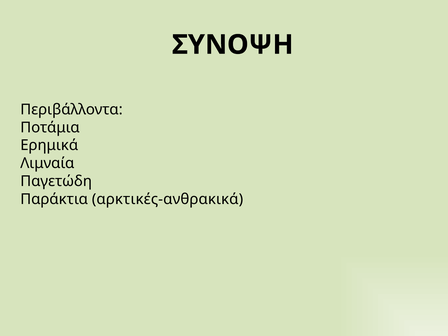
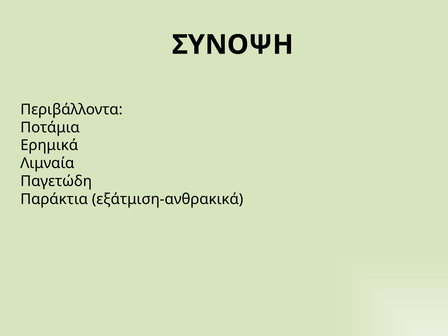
αρκτικές-ανθρακικά: αρκτικές-ανθρακικά -> εξάτμιση-ανθρακικά (168, 199)
